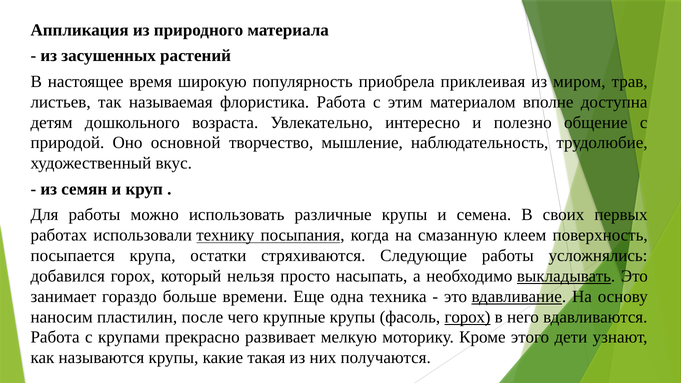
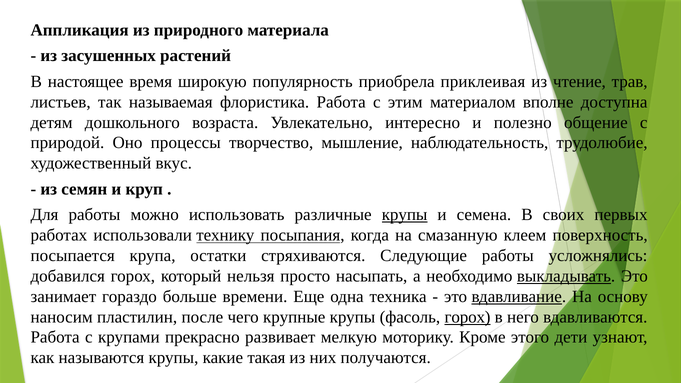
миром: миром -> чтение (579, 82)
основной: основной -> процессы (186, 143)
крупы underline: none -> present (405, 215)
